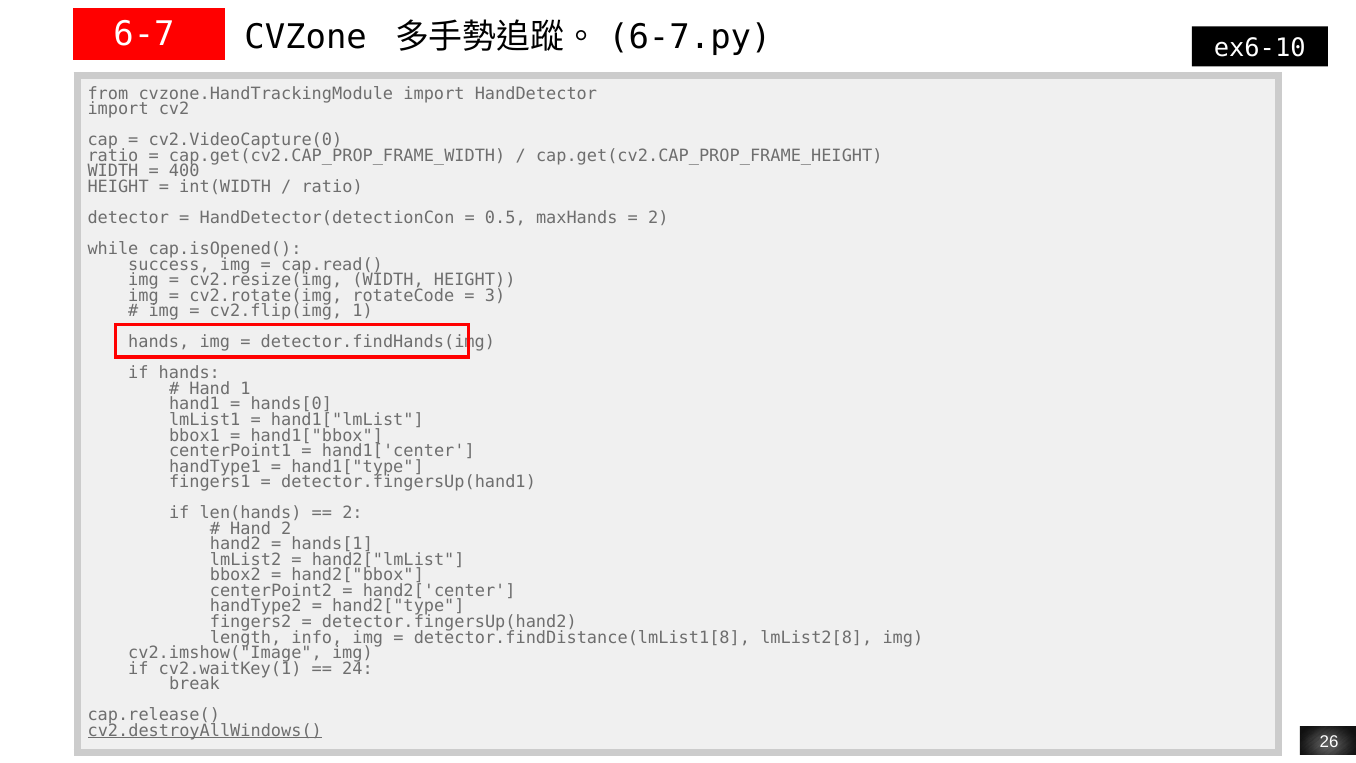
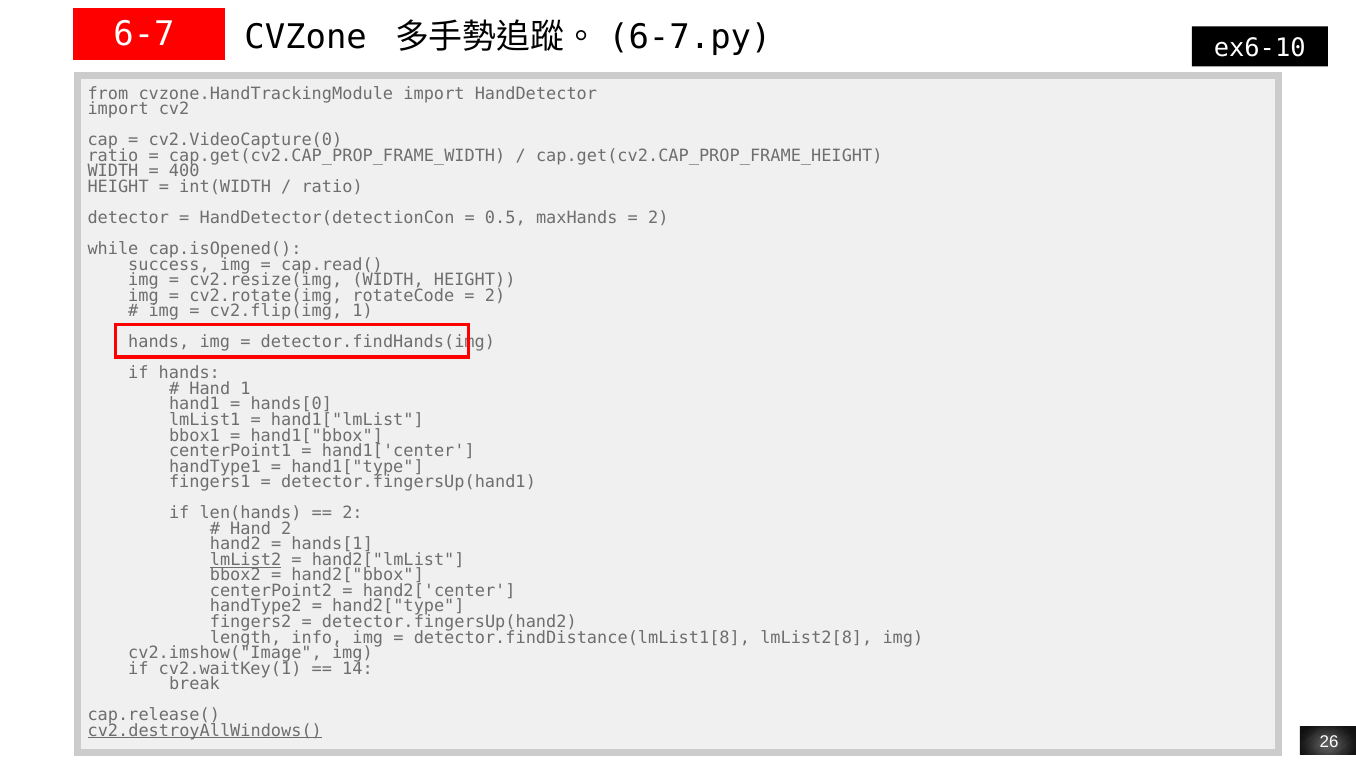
3: 3 -> 2 (495, 295)
lmList2 underline: none -> present (246, 560)
24: 24 -> 14 (358, 668)
